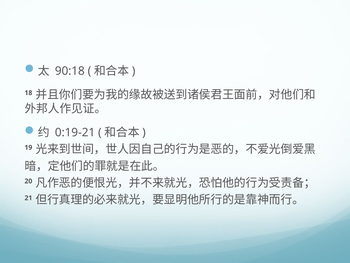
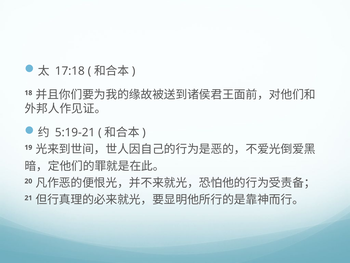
90:18: 90:18 -> 17:18 (70, 71)
0:19-21: 0:19-21 -> 5:19-21 (75, 132)
